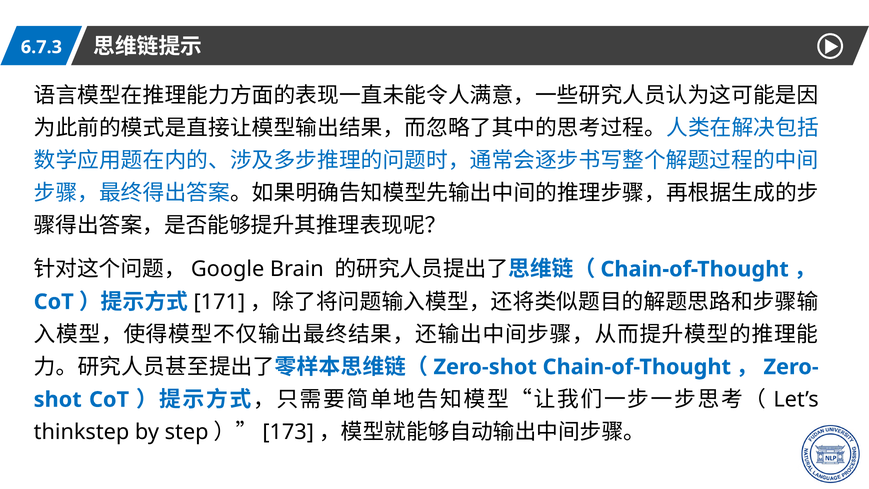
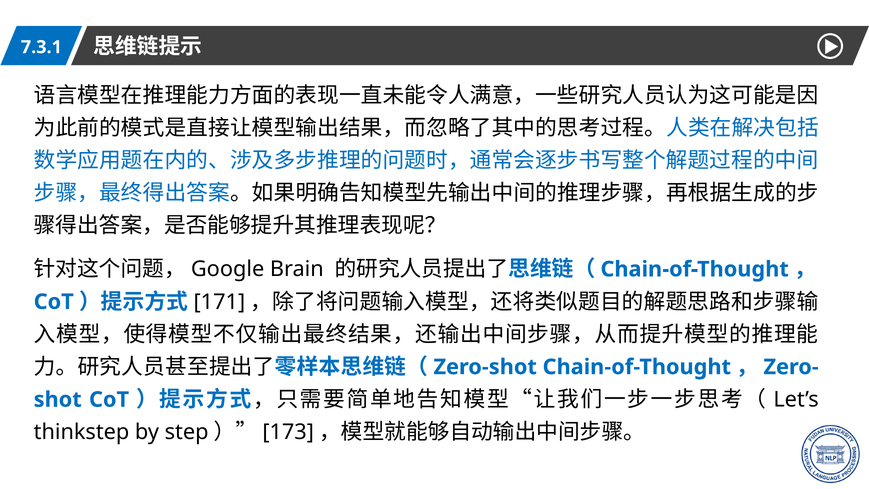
6.7.3: 6.7.3 -> 7.3.1 (41, 47)
